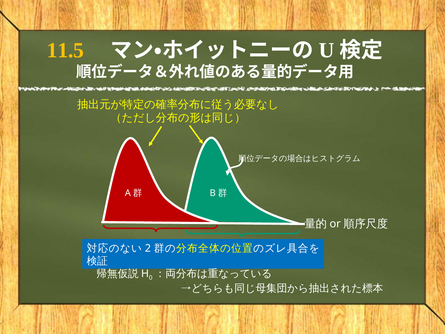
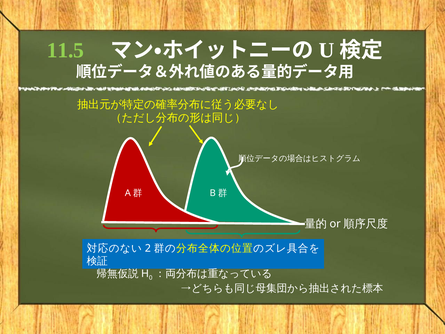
11.5 colour: yellow -> light green (66, 50)
